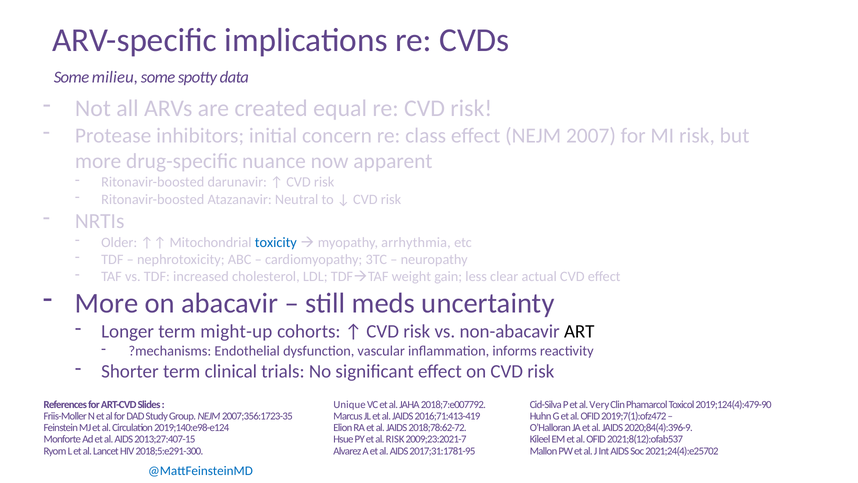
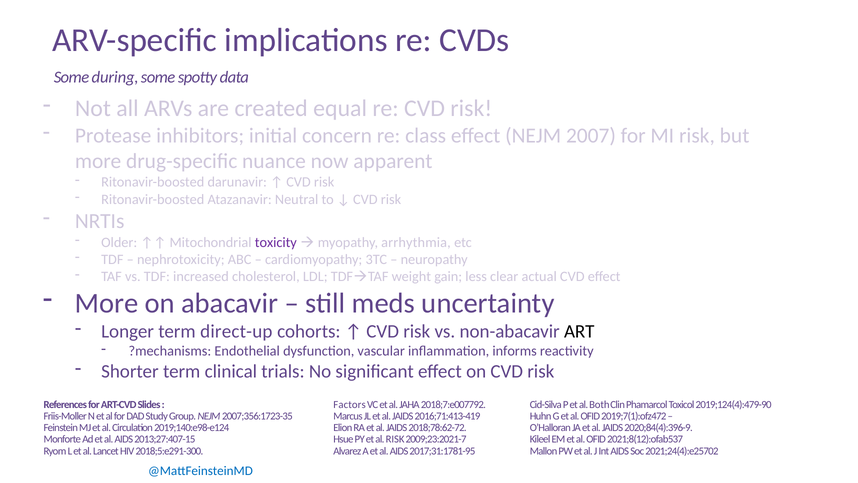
milieu: milieu -> during (115, 77)
toxicity colour: blue -> purple (276, 242)
might-up: might-up -> direct-up (236, 331)
Unique: Unique -> Factors (350, 404)
Very: Very -> Both (599, 404)
